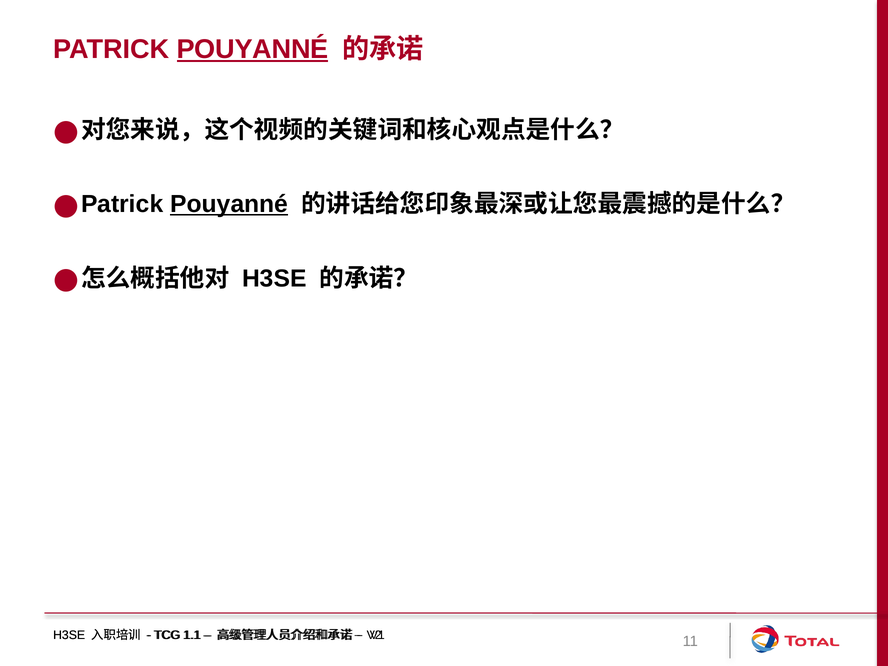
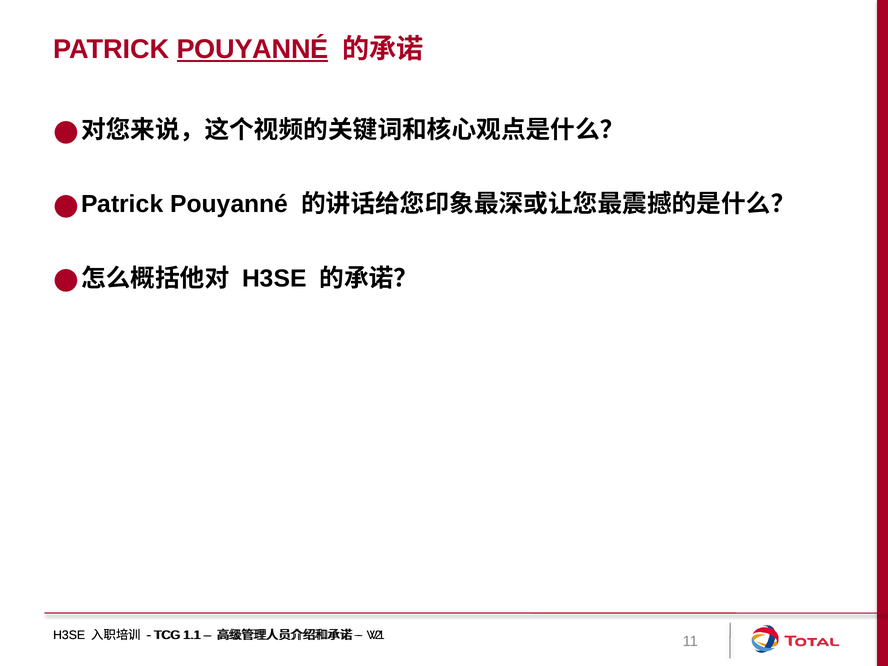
Pouyanné underline: present -> none (229, 204)
